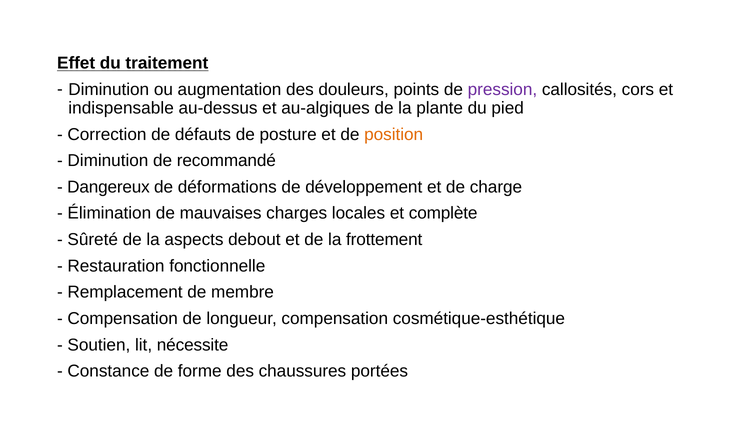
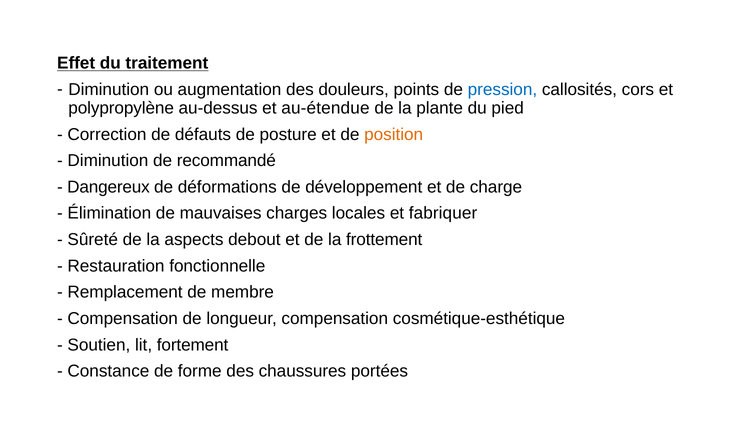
pression colour: purple -> blue (502, 90)
indispensable: indispensable -> polypropylène (121, 108)
au-algiques: au-algiques -> au-étendue (325, 108)
complète: complète -> fabriquer (443, 213)
nécessite: nécessite -> fortement (193, 345)
